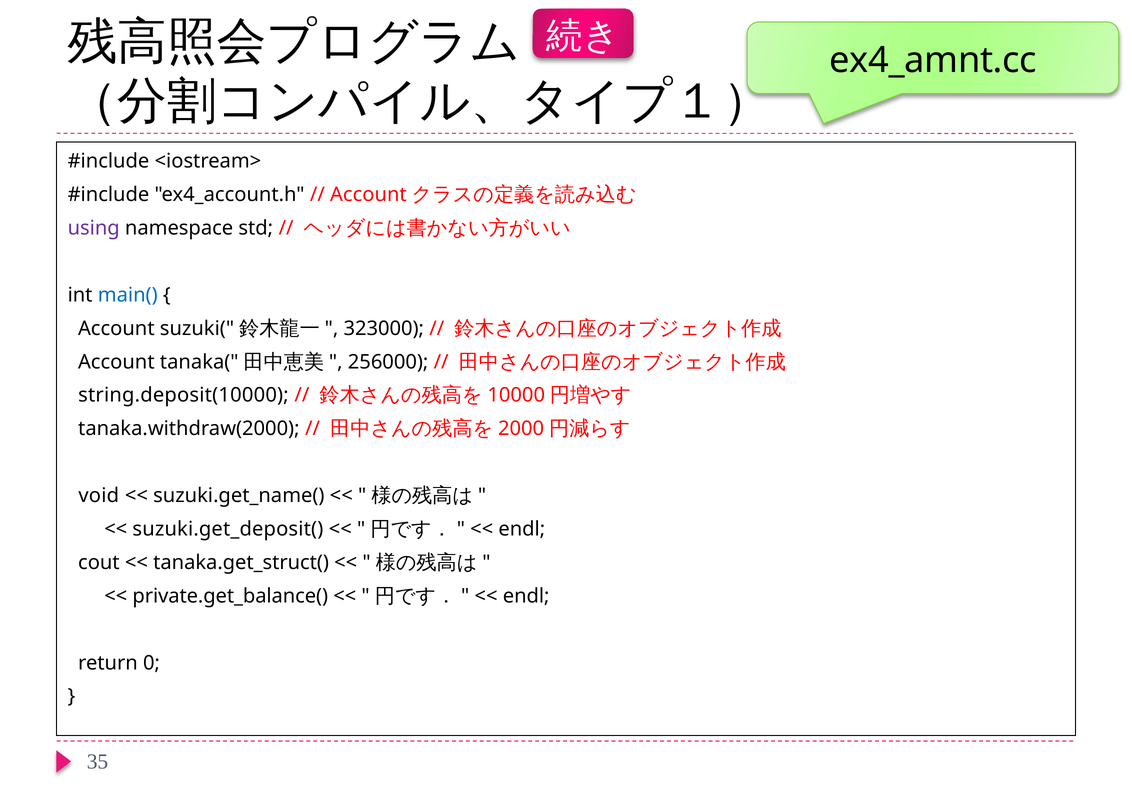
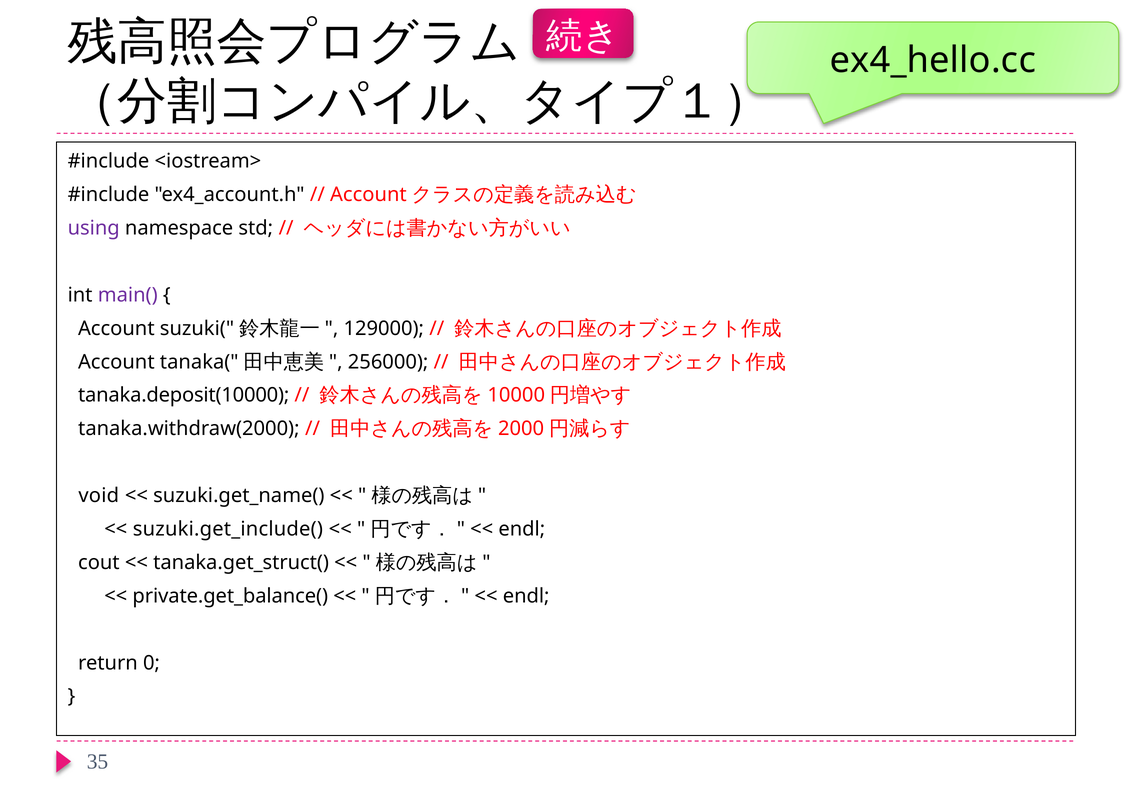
ex4_amnt.cc: ex4_amnt.cc -> ex4_hello.cc (933, 60)
main( colour: blue -> purple (128, 295)
323000: 323000 -> 129000 (384, 329)
string.deposit(10000: string.deposit(10000 -> tanaka.deposit(10000 (184, 396)
suzuki.get_deposit(: suzuki.get_deposit( -> suzuki.get_include( (228, 529)
